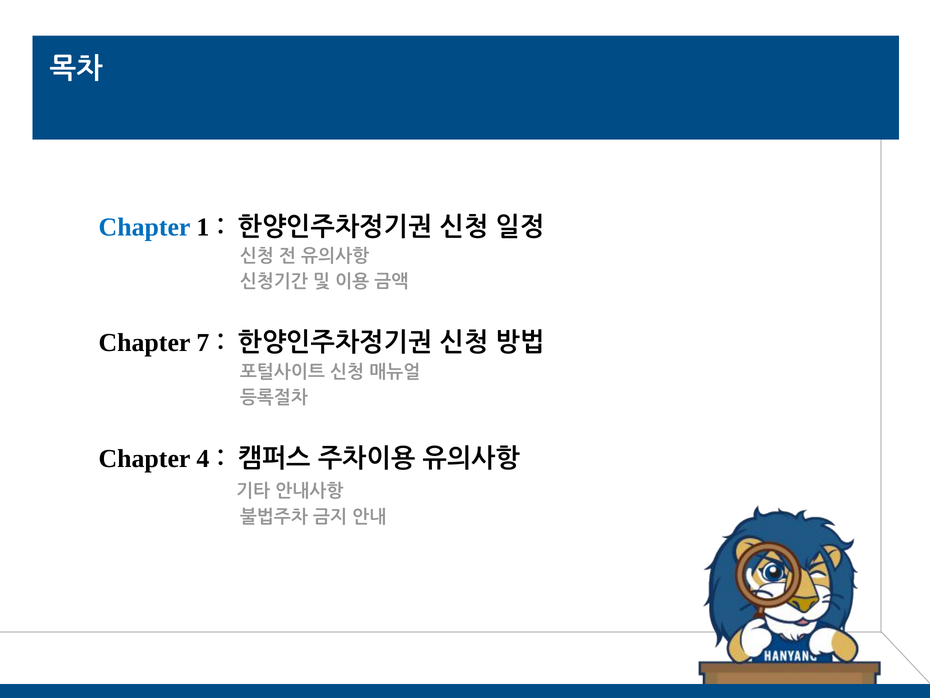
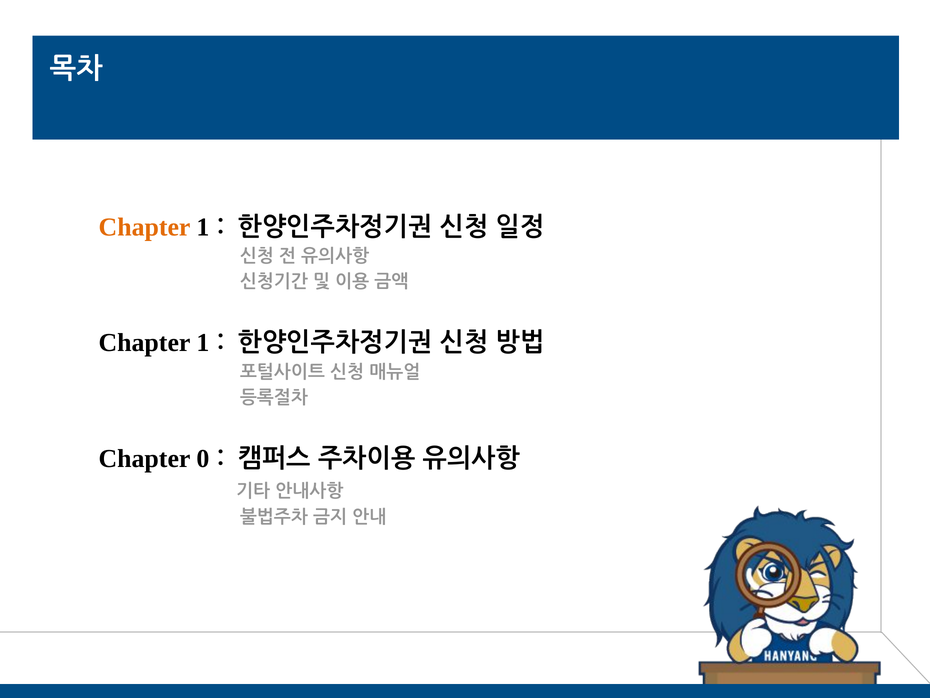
Chapter colour: blue -> orange (145, 227)
7: 7 -> 1 (203, 343)
4: 4 -> 0 (203, 458)
